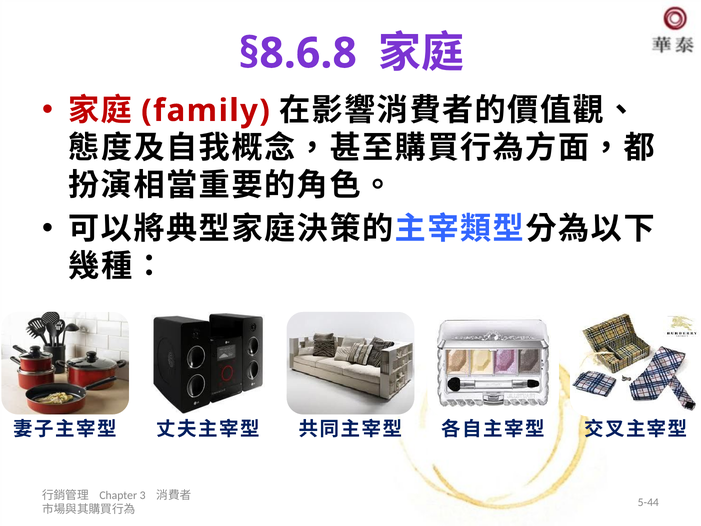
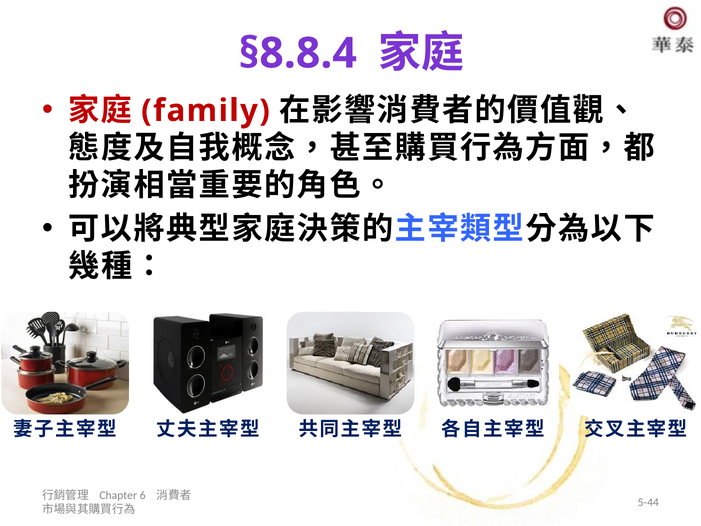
§8.6.8: §8.6.8 -> §8.8.4 (298, 53)
3: 3 -> 6 (143, 495)
